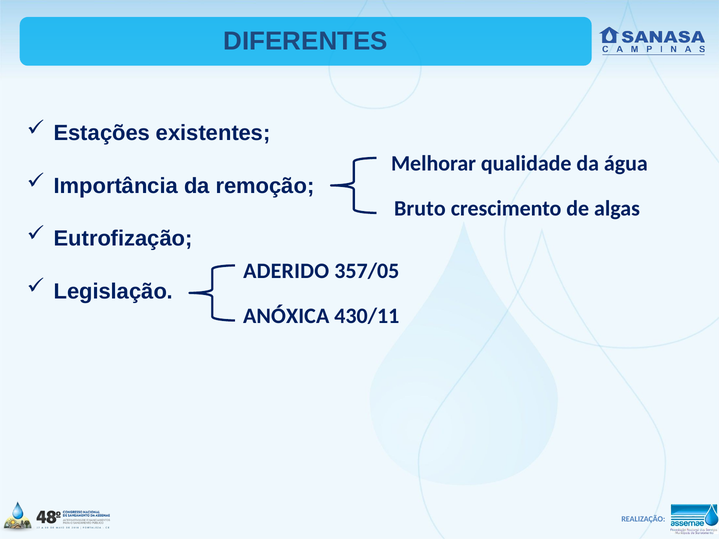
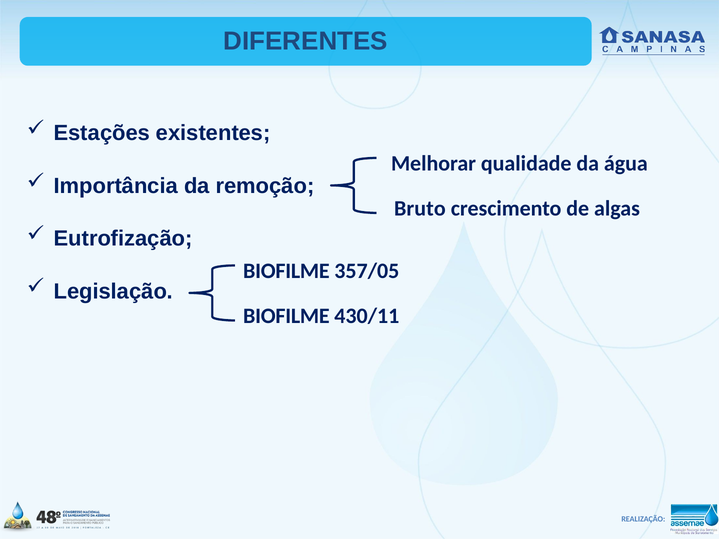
ADERIDO: ADERIDO -> BIOFILME (286, 271)
ANÓXICA: ANÓXICA -> BIOFILME (286, 316)
